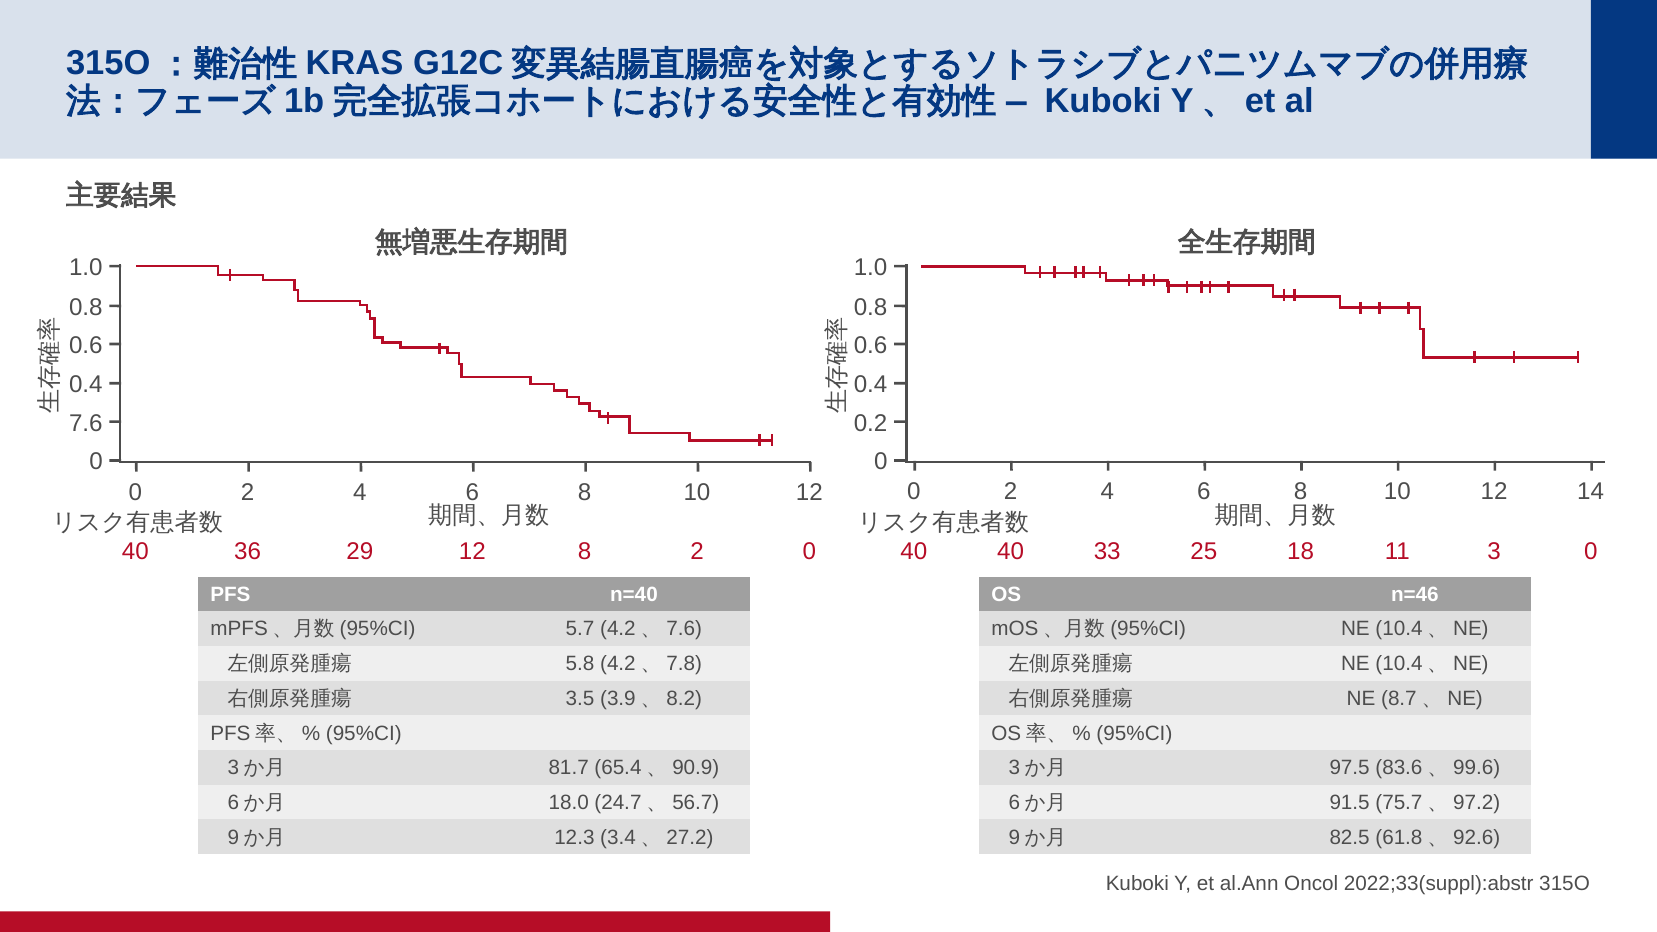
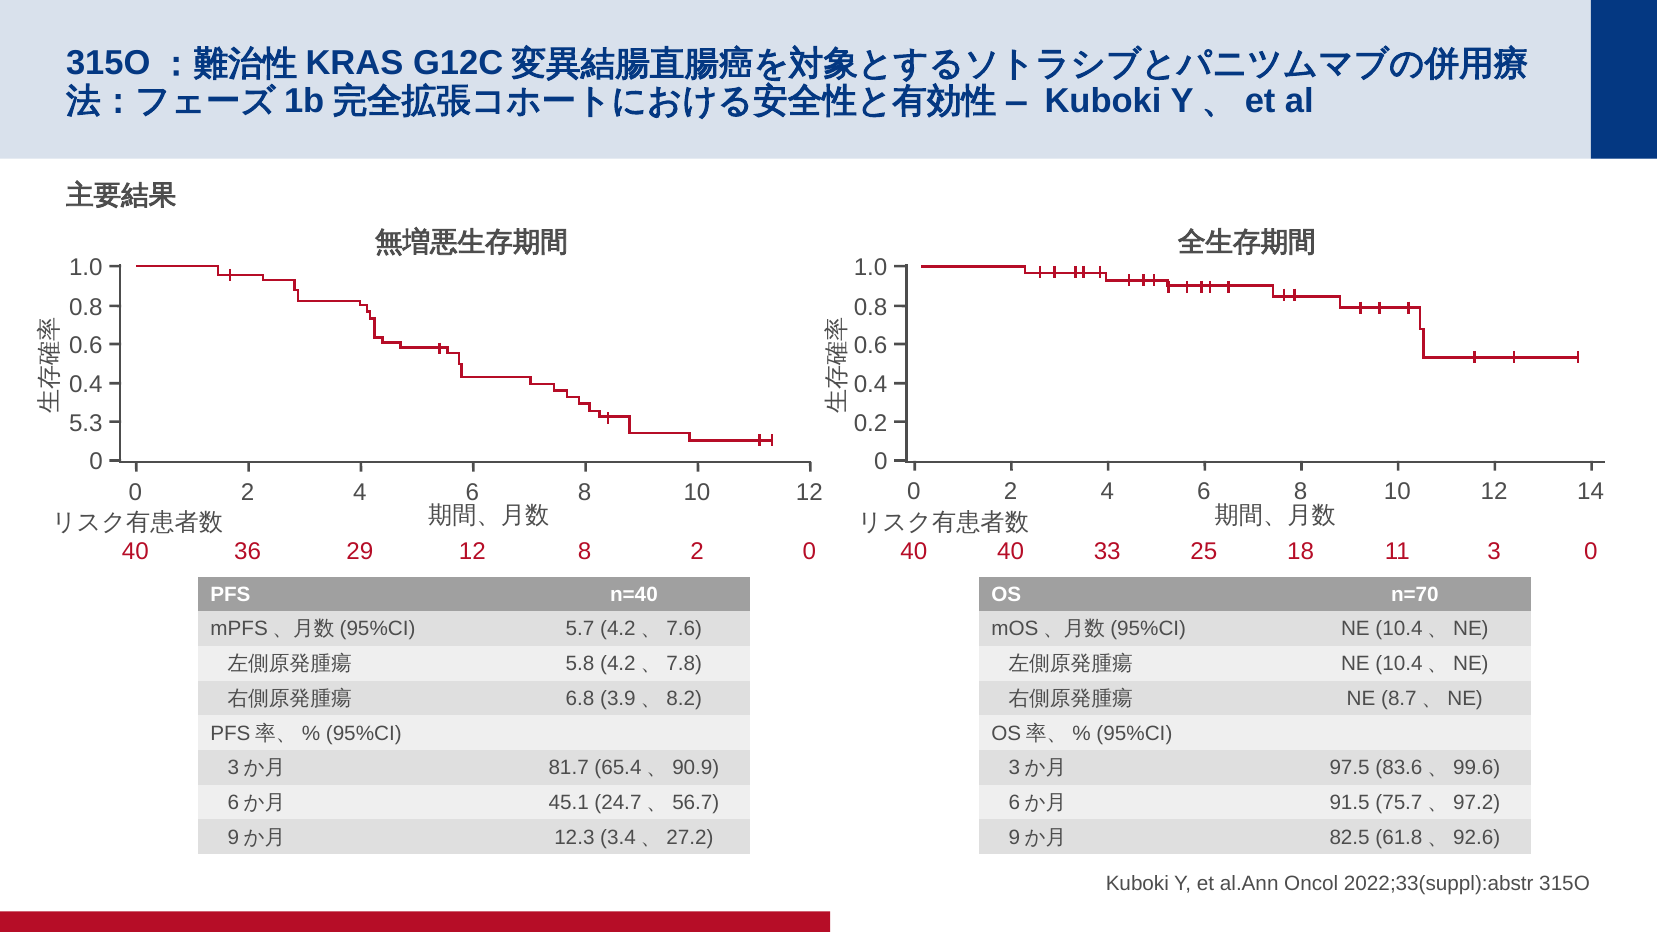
7.6: 7.6 -> 5.3 (86, 423)
n=46: n=46 -> n=70 (1415, 594)
3.5: 3.5 -> 6.8 (580, 699)
18.0: 18.0 -> 45.1 (569, 803)
